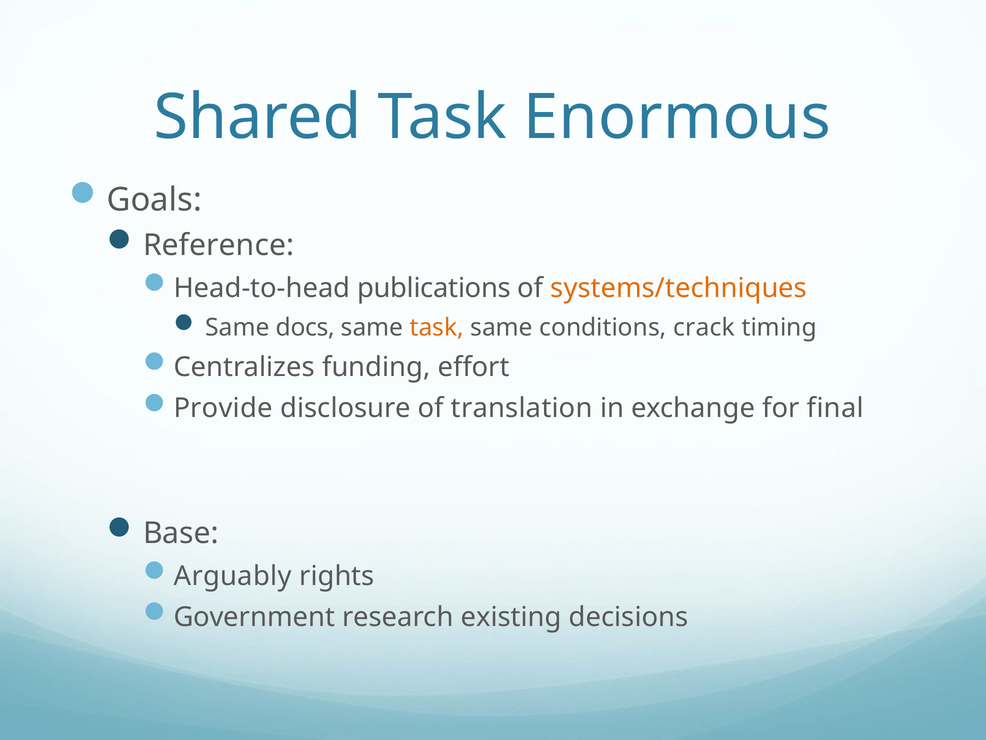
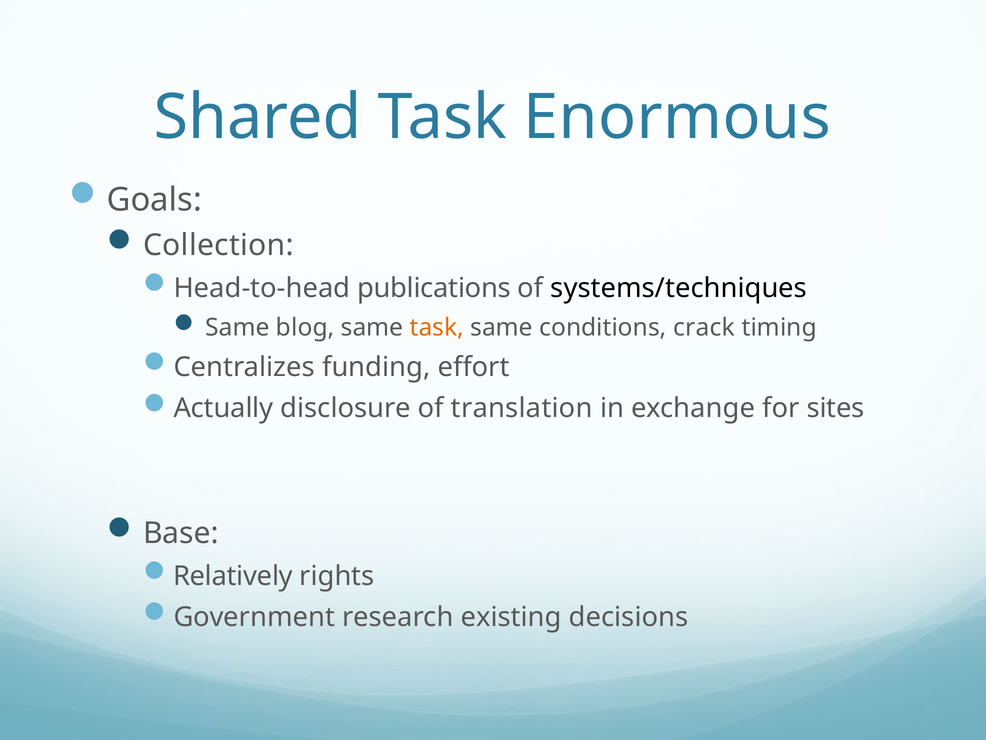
Reference: Reference -> Collection (219, 245)
systems/techniques colour: orange -> black (679, 288)
docs: docs -> blog (305, 327)
Provide: Provide -> Actually (223, 408)
final: final -> sites (836, 408)
Arguably: Arguably -> Relatively (233, 576)
